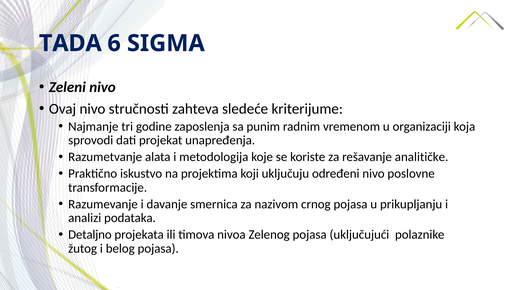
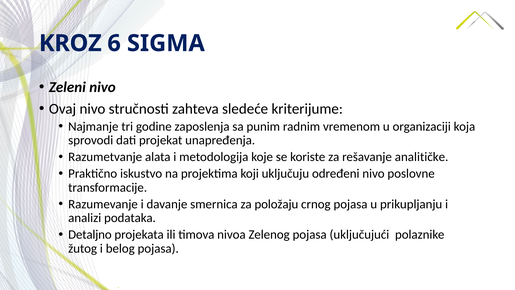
TADA: TADA -> KROZ (70, 43)
nazivom: nazivom -> položaju (276, 204)
